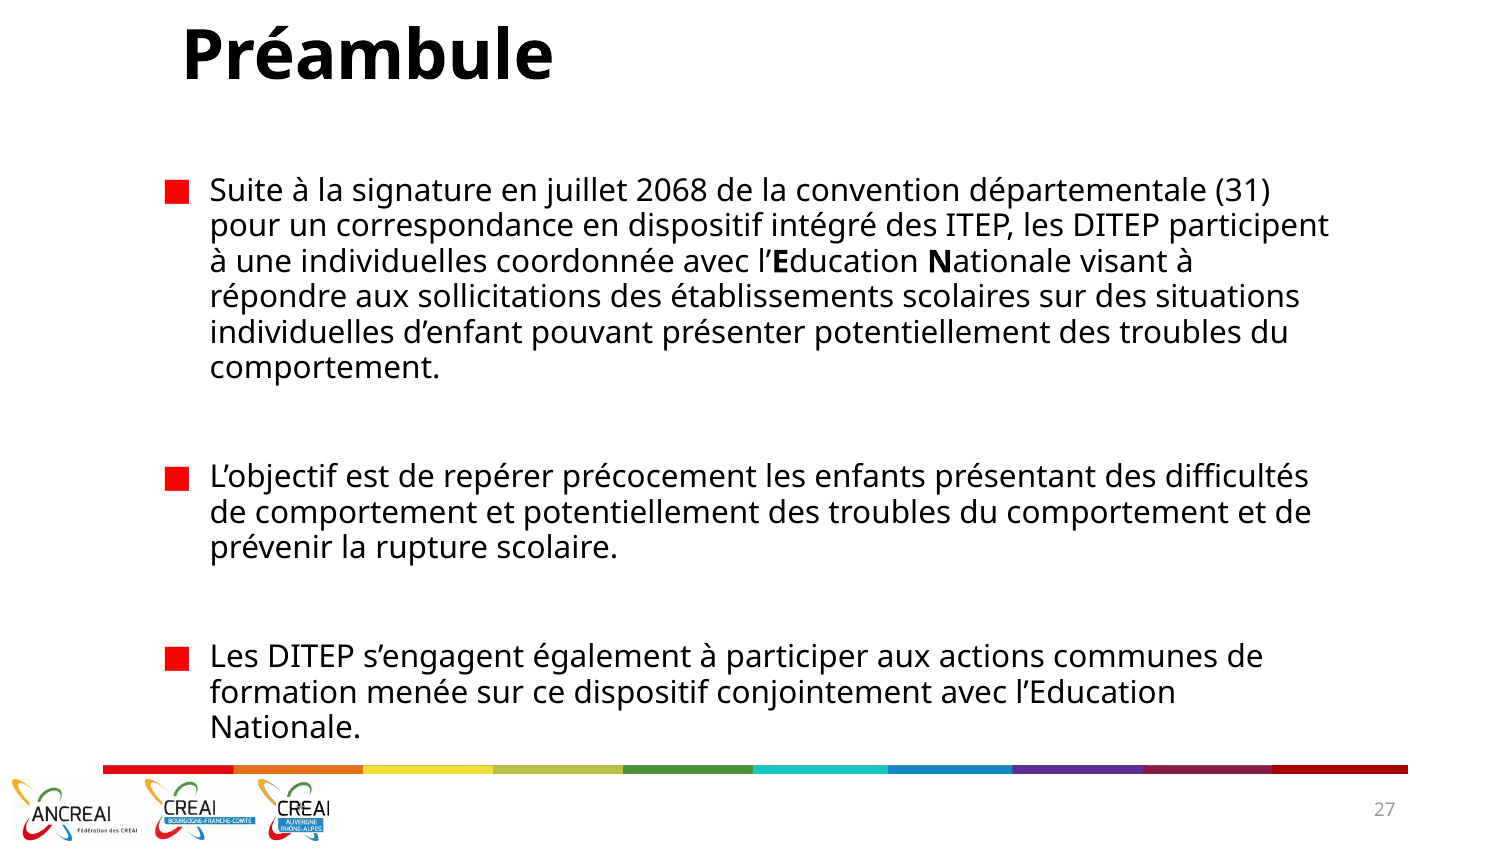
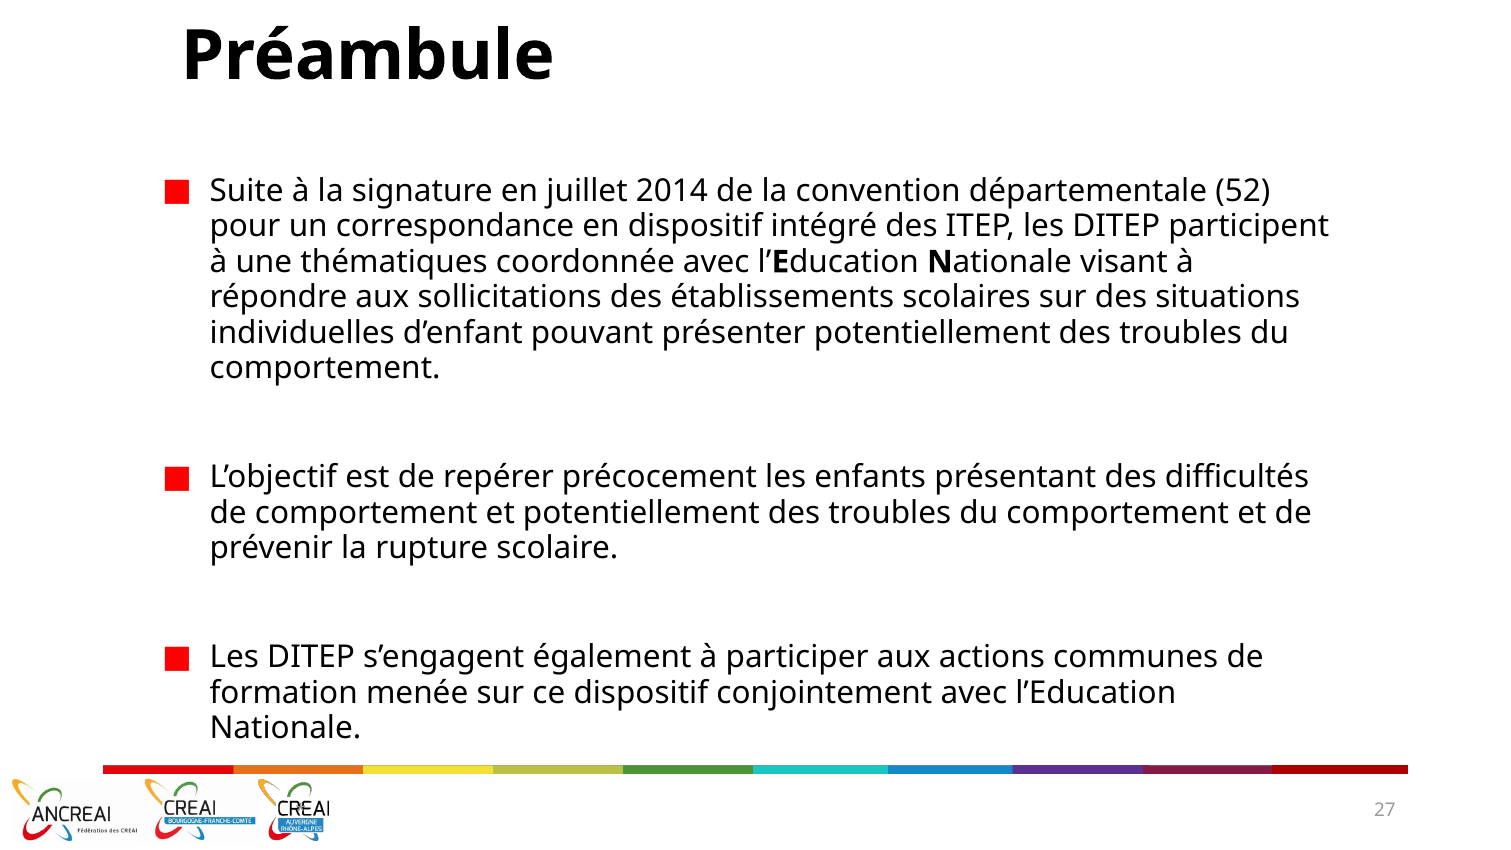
2068: 2068 -> 2014 (672, 191)
31: 31 -> 52 (1243, 191)
une individuelles: individuelles -> thématiques (394, 262)
